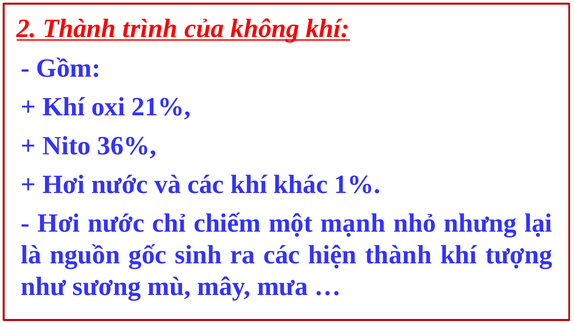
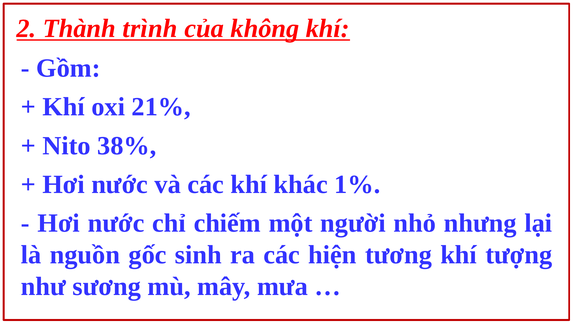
36%: 36% -> 38% (127, 146)
mạnh: mạnh -> người (353, 223)
hiện thành: thành -> tương (398, 255)
